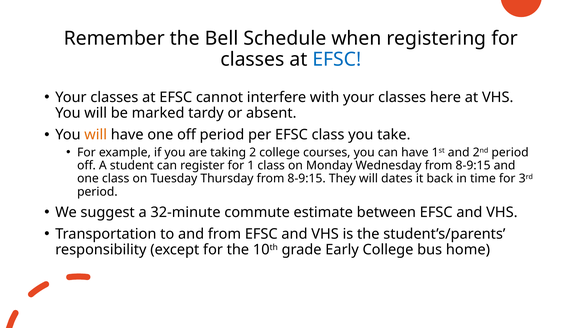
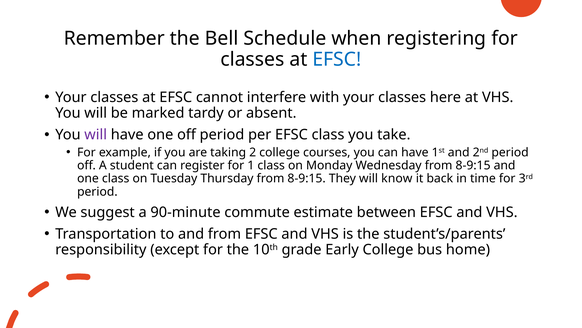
will colour: orange -> purple (96, 135)
dates: dates -> know (397, 178)
32-minute: 32-minute -> 90-minute (186, 212)
